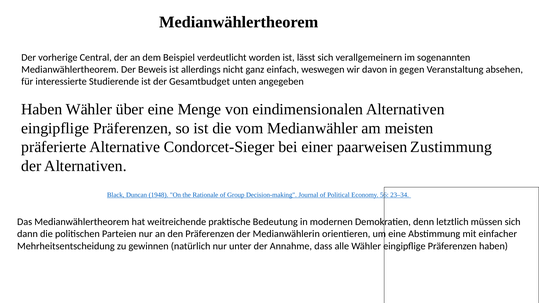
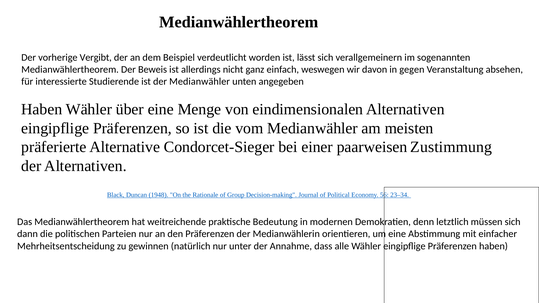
Central: Central -> Vergibt (96, 57)
der Gesamtbudget: Gesamtbudget -> Medianwähler (200, 82)
